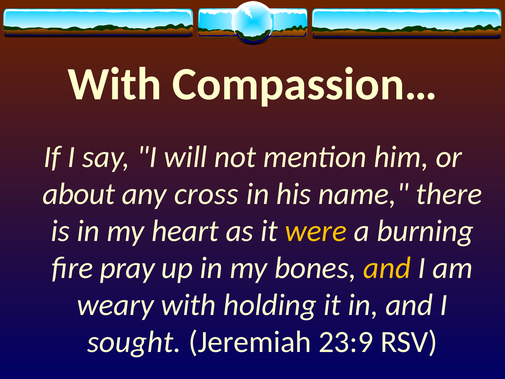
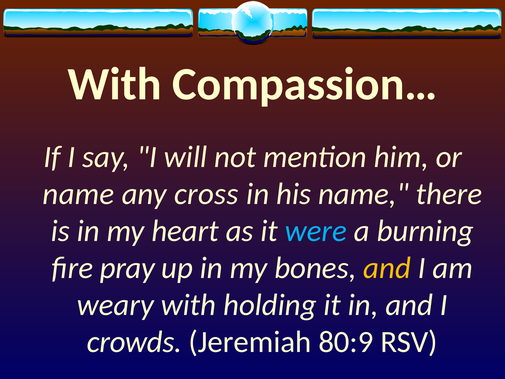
about: about -> name (78, 194)
were colour: yellow -> light blue (316, 231)
sought: sought -> crowds (134, 342)
23:9: 23:9 -> 80:9 (346, 342)
